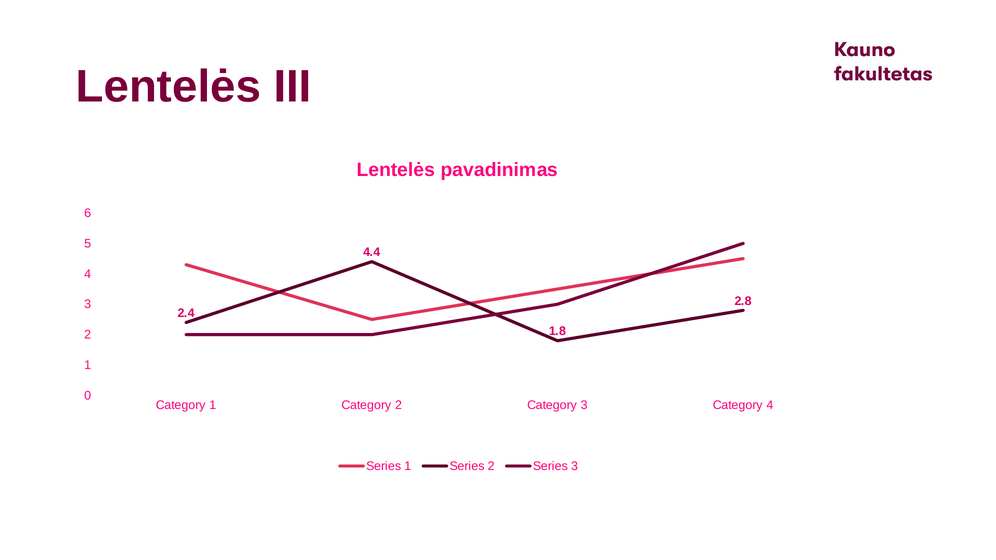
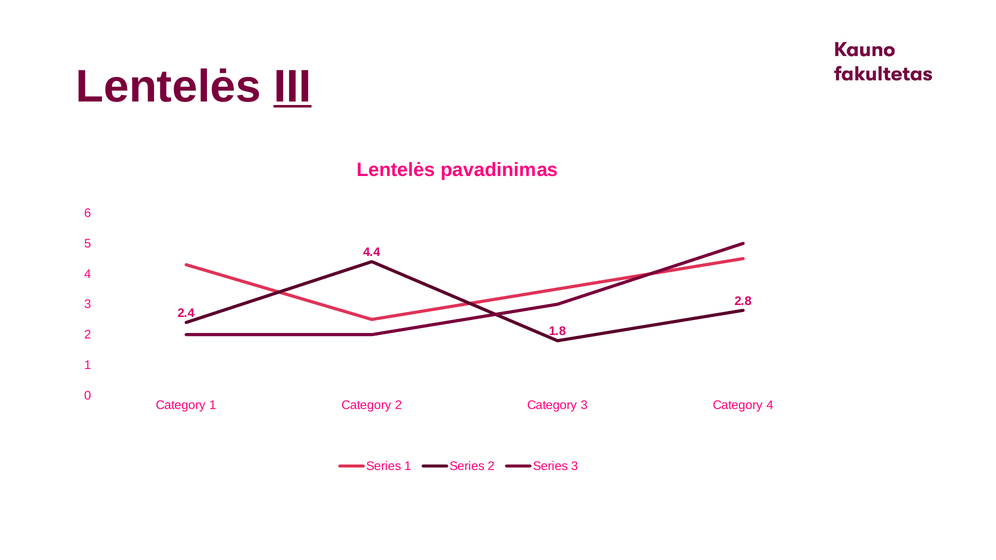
III underline: none -> present (293, 87)
